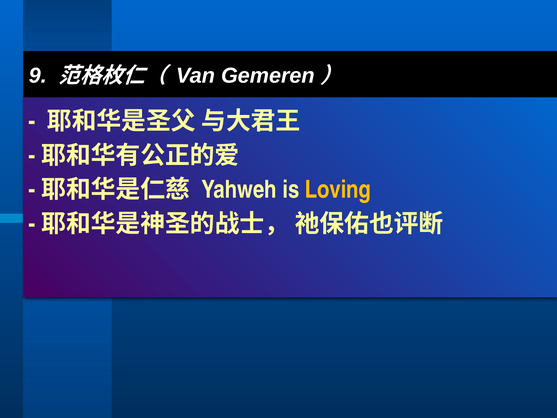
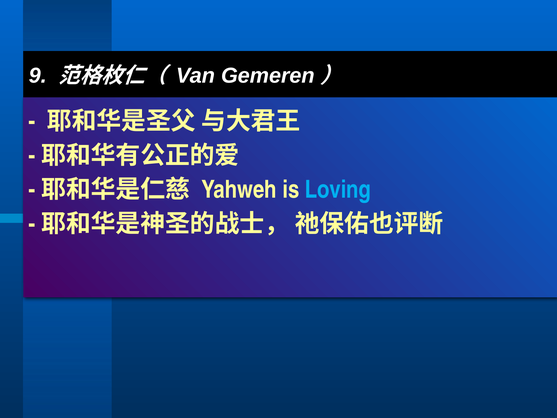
Loving colour: yellow -> light blue (338, 190)
